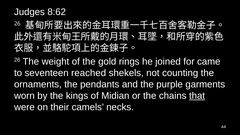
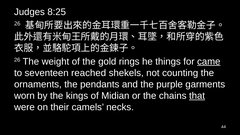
8:62: 8:62 -> 8:25 (57, 12)
joined: joined -> things (168, 61)
came underline: none -> present (209, 61)
